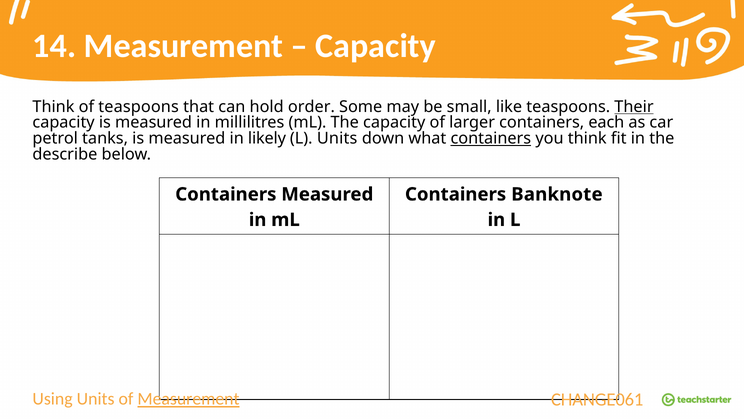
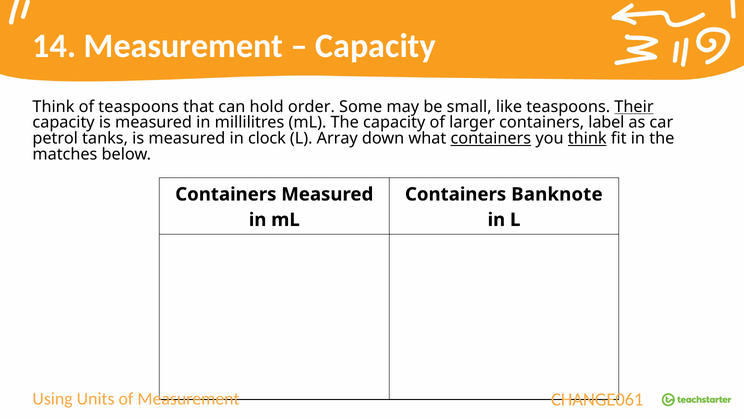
each: each -> label (606, 122)
likely: likely -> clock (267, 138)
L Units: Units -> Array (337, 138)
think underline: none -> present (587, 138)
describe: describe -> matches (65, 154)
Measurement underline: present -> none (188, 399)
